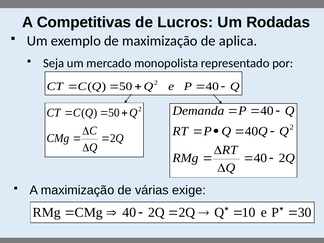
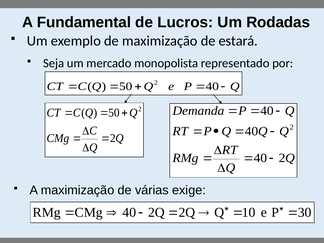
Competitivas: Competitivas -> Fundamental (84, 22)
aplica: aplica -> estará (238, 41)
